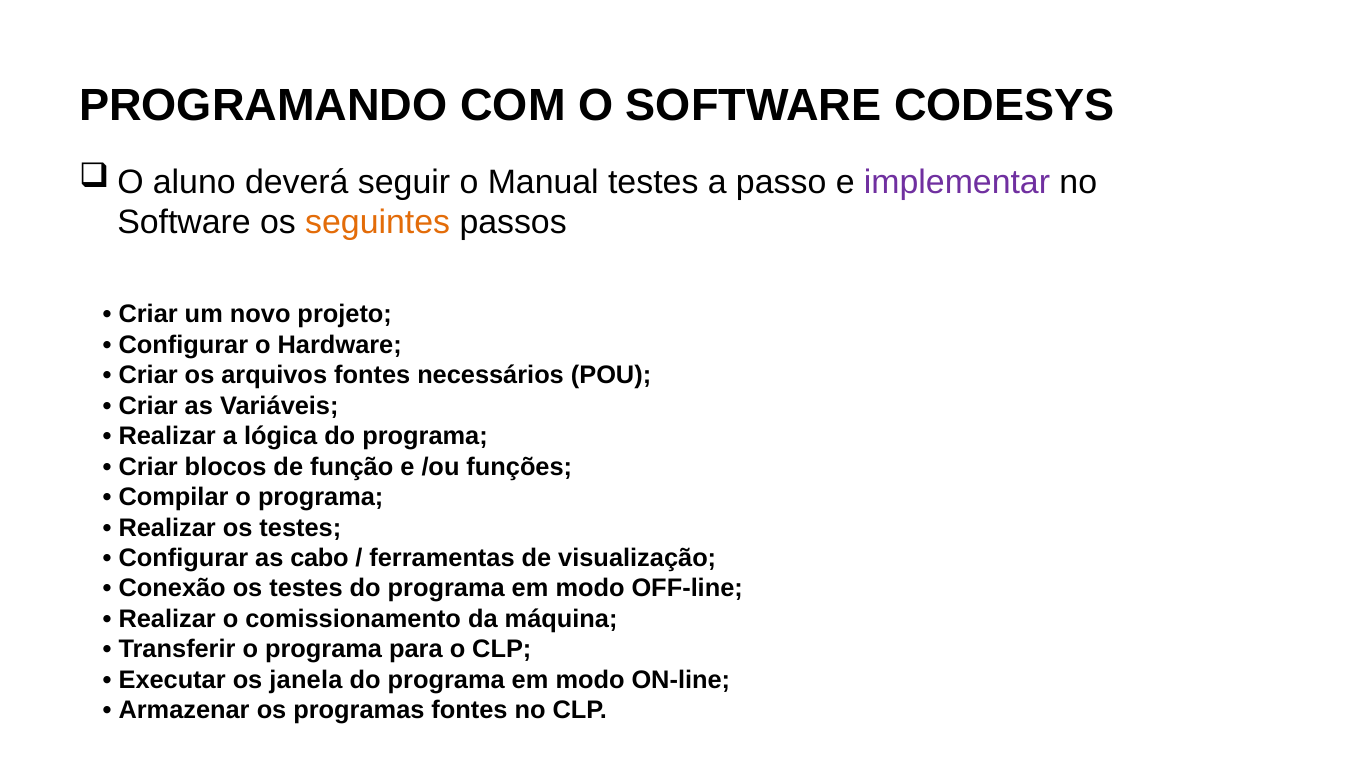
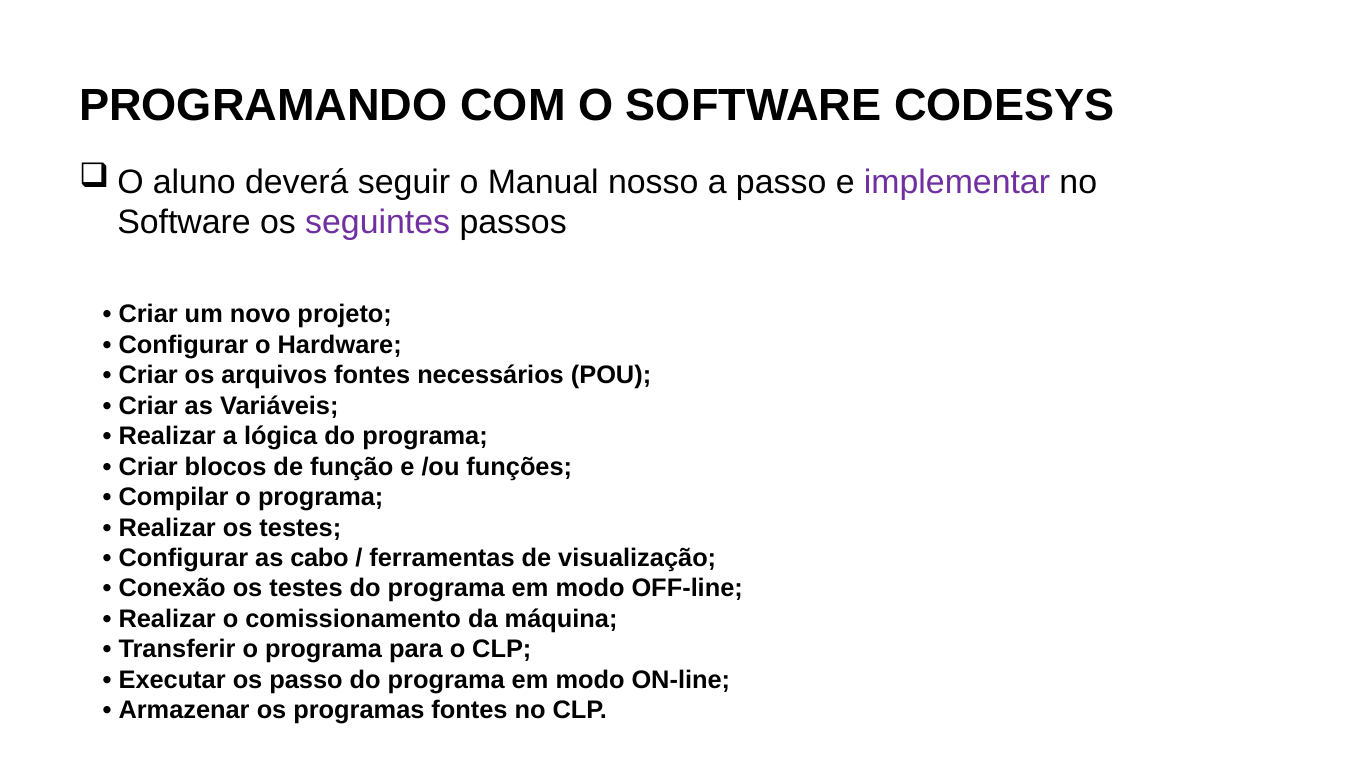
Manual testes: testes -> nosso (653, 182)
seguintes colour: orange -> purple (378, 223)
os janela: janela -> passo (306, 680)
